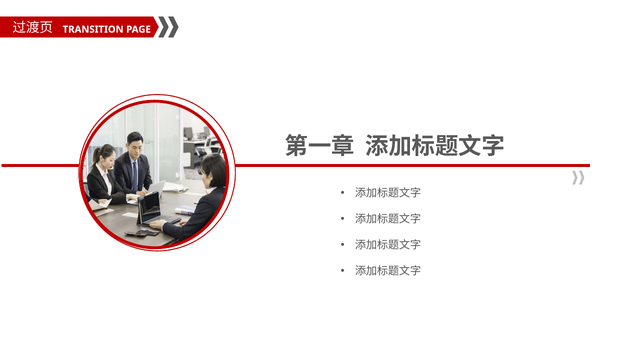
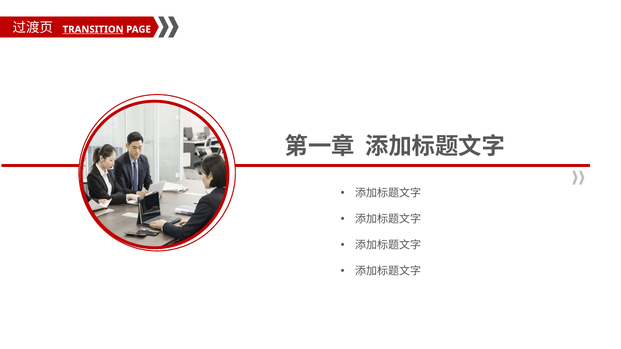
TRANSITION underline: none -> present (93, 29)
